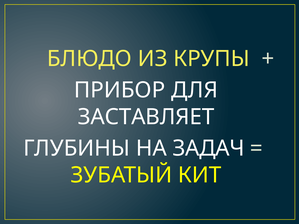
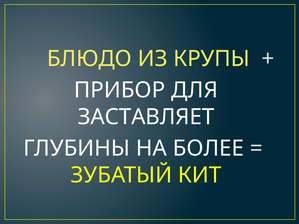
ЗАДАЧ: ЗАДАЧ -> БОЛЕЕ (208, 148)
